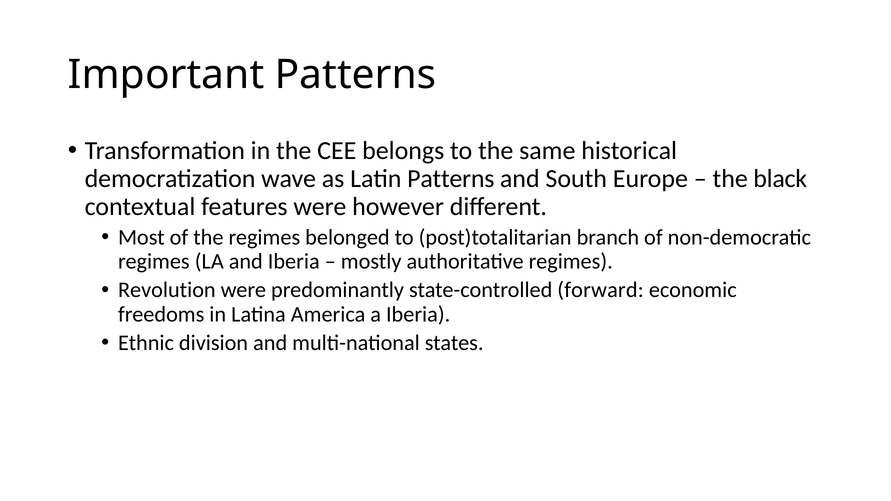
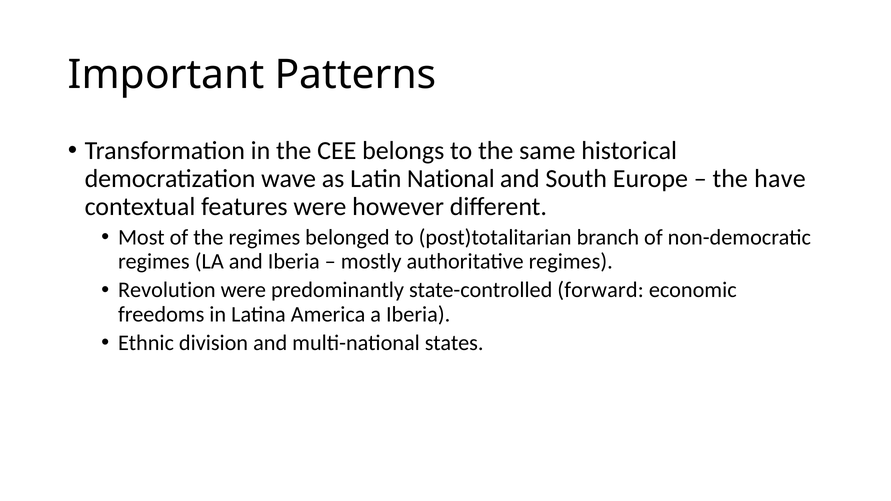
Latin Patterns: Patterns -> National (451, 179)
black: black -> have (780, 179)
